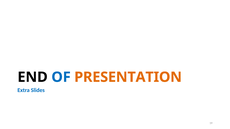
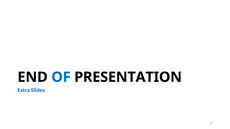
PRESENTATION colour: orange -> black (128, 77)
